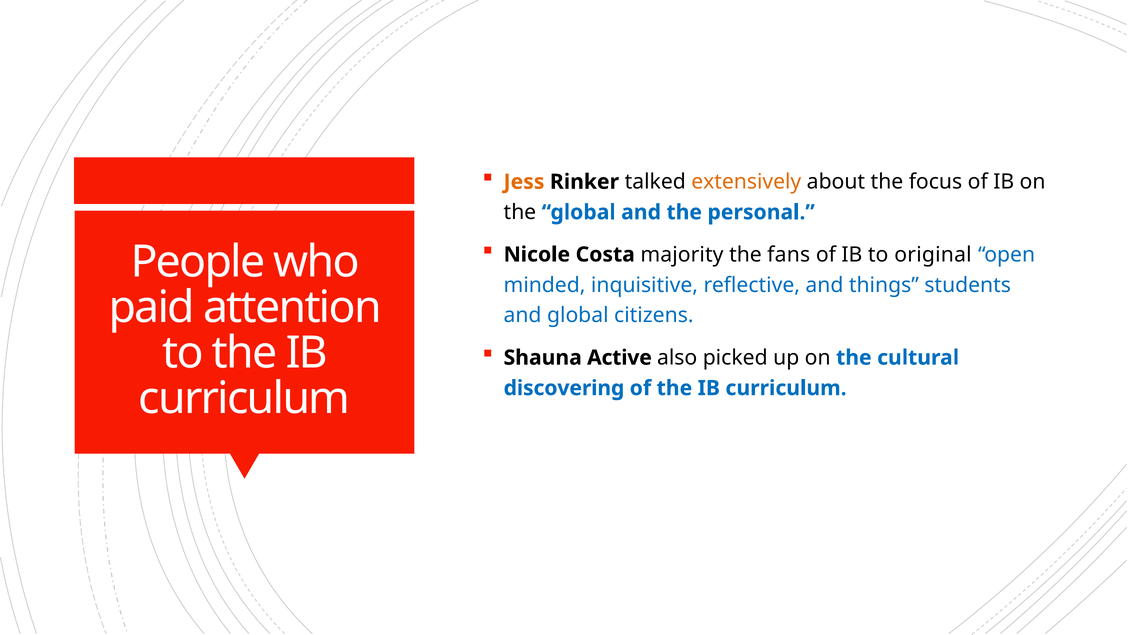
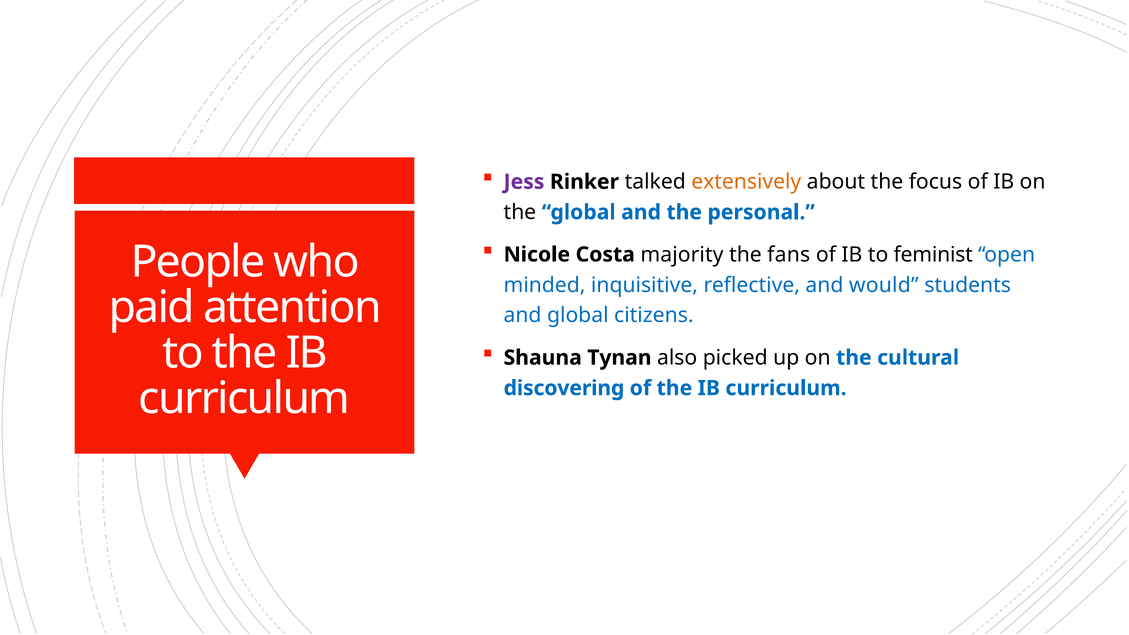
Jess colour: orange -> purple (524, 182)
original: original -> feminist (933, 255)
things: things -> would (884, 285)
Active: Active -> Tynan (619, 358)
